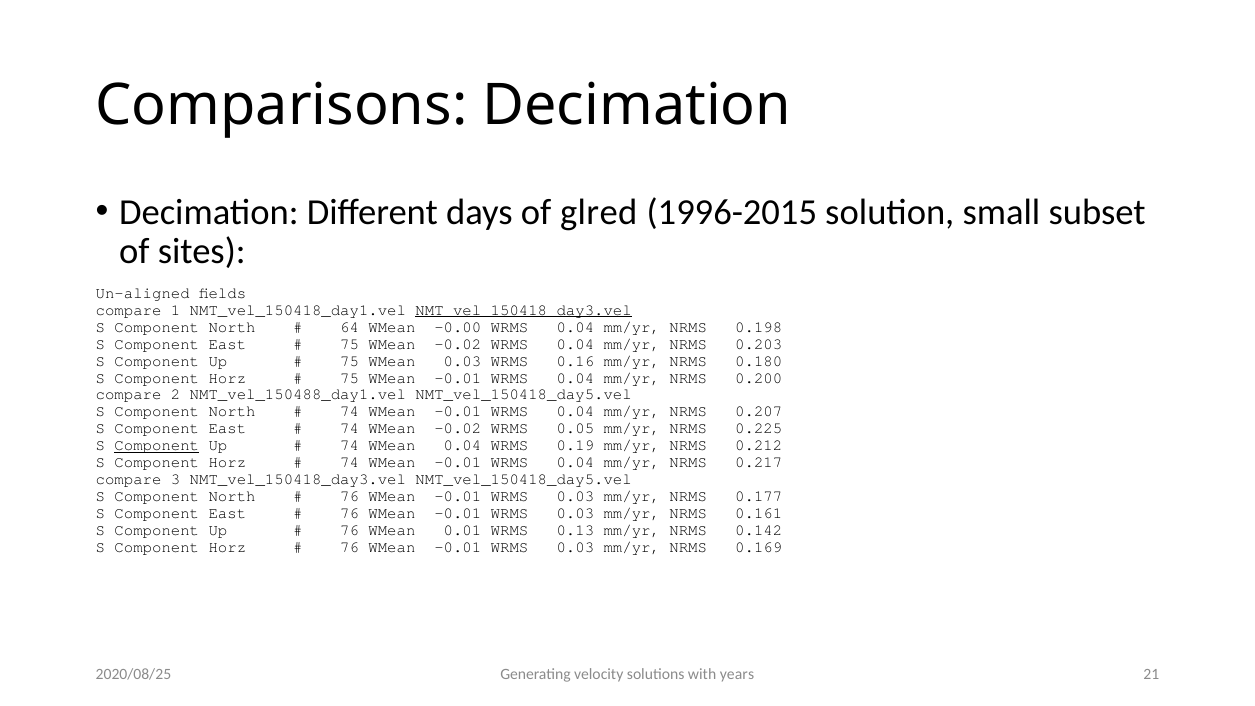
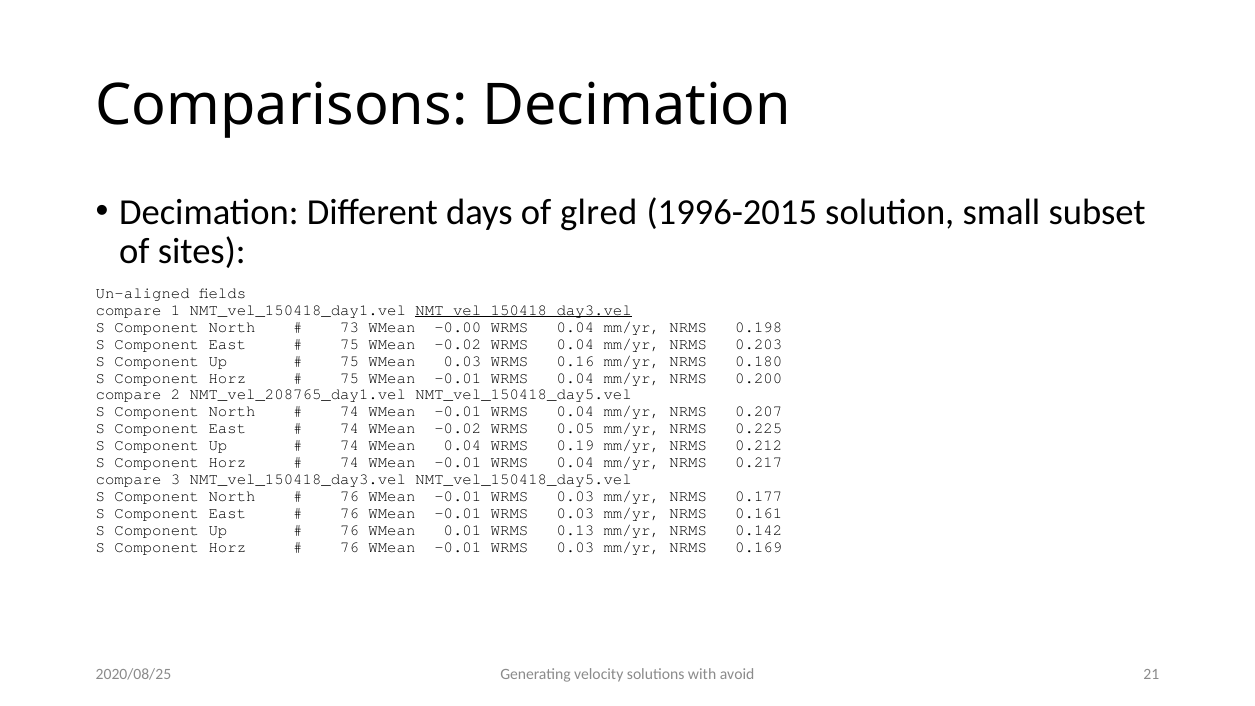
64: 64 -> 73 (350, 327)
NMT_vel_150488_day1.vel: NMT_vel_150488_day1.vel -> NMT_vel_208765_day1.vel (298, 395)
Component underline: present -> none (157, 446)
years: years -> avoid (737, 674)
